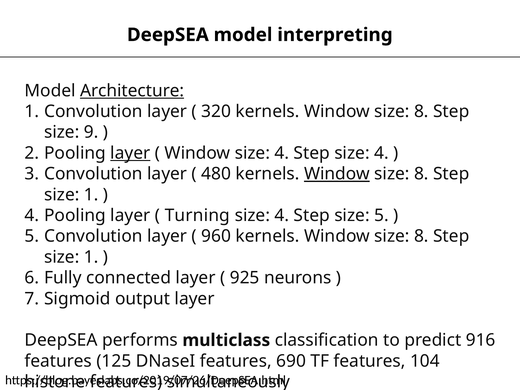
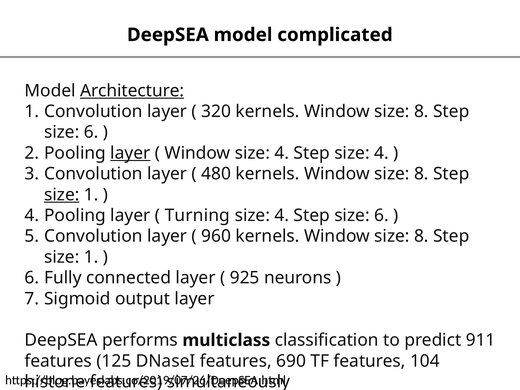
interpreting: interpreting -> complicated (335, 35)
9: 9 -> 6 (91, 132)
Window underline: present -> none (337, 174)
size underline: none -> present (62, 195)
4 Step size 5: 5 -> 6 (381, 215)
916: 916 -> 911 (481, 340)
